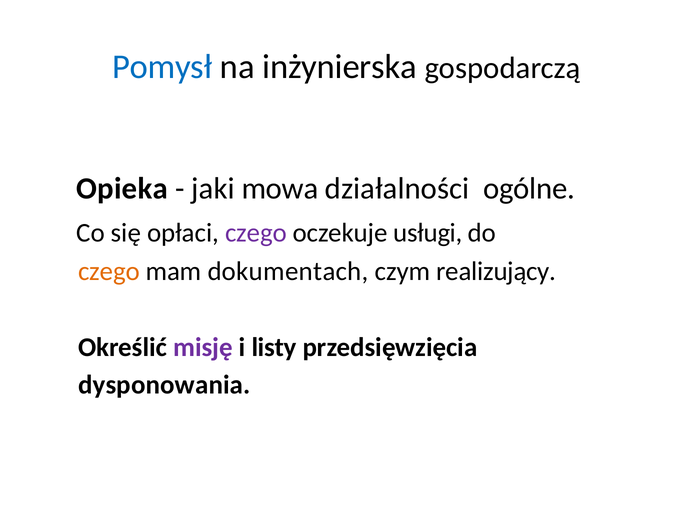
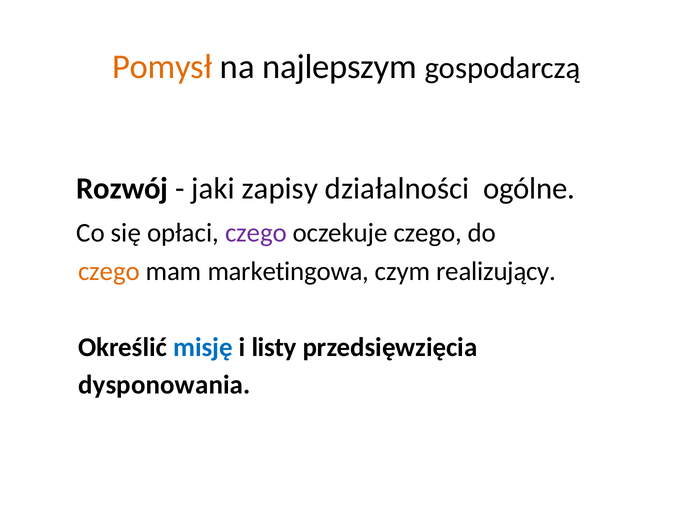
Pomysł colour: blue -> orange (162, 67)
inżynierska: inżynierska -> najlepszym (340, 67)
Opieka: Opieka -> Rozwój (122, 189)
mowa: mowa -> zapisy (280, 189)
oczekuje usługi: usługi -> czego (428, 233)
dokumentach: dokumentach -> marketingowa (288, 271)
misję colour: purple -> blue (203, 347)
